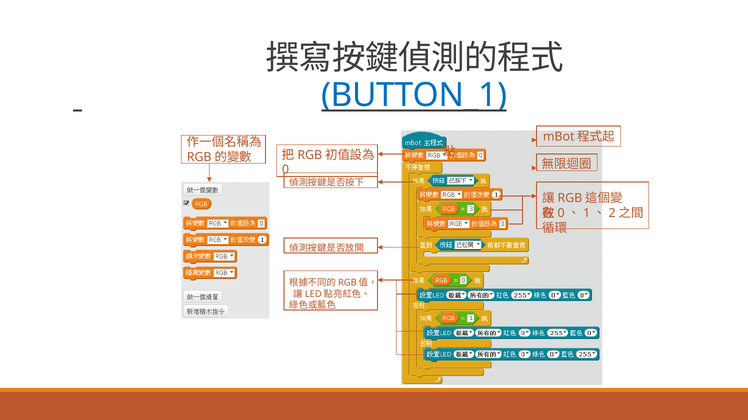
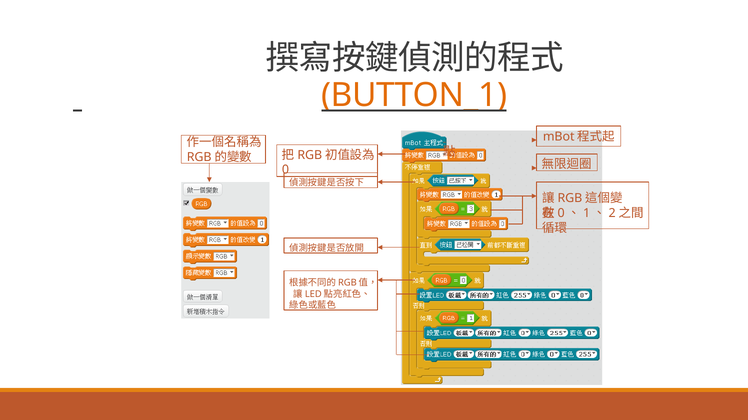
BUTTON_1 colour: blue -> orange (414, 95)
